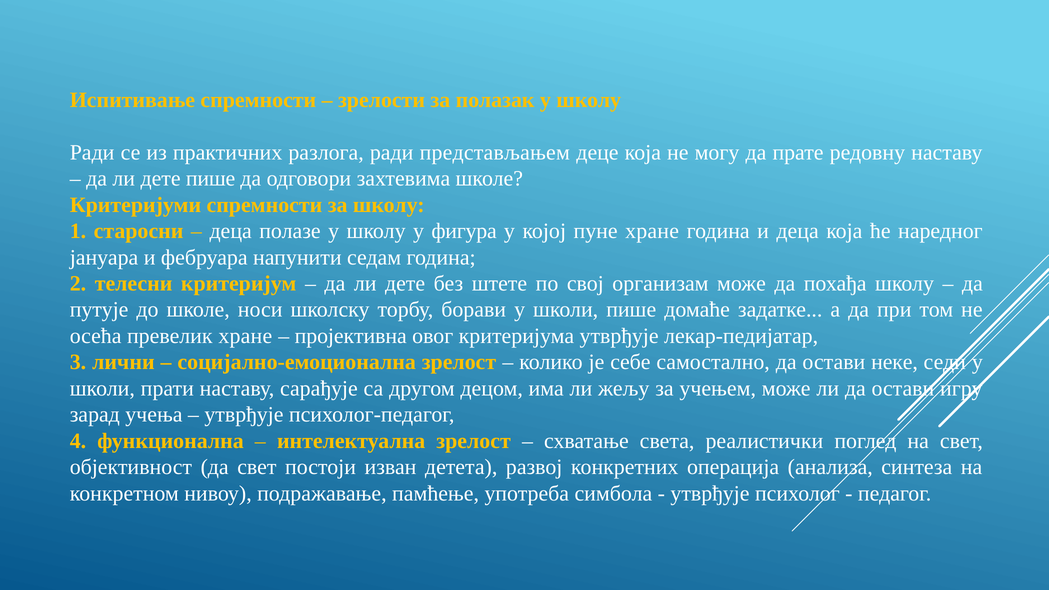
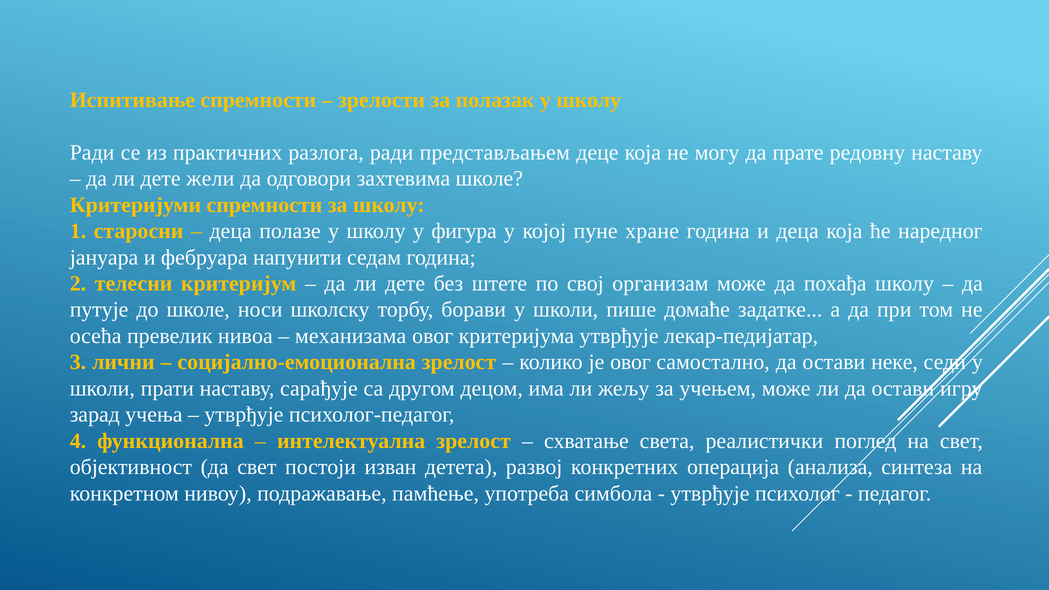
дете пише: пише -> жели (210, 179)
превелик хране: хране -> нивоа (245, 336)
пројективна: пројективна -> механизама (351, 336)
је себе: себе -> овог (630, 362)
